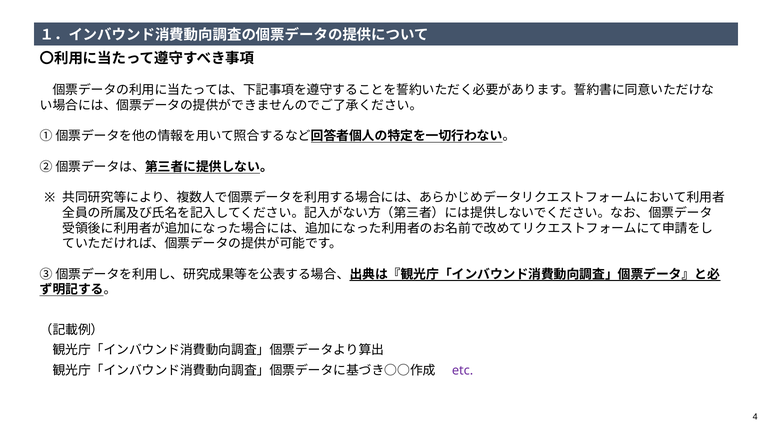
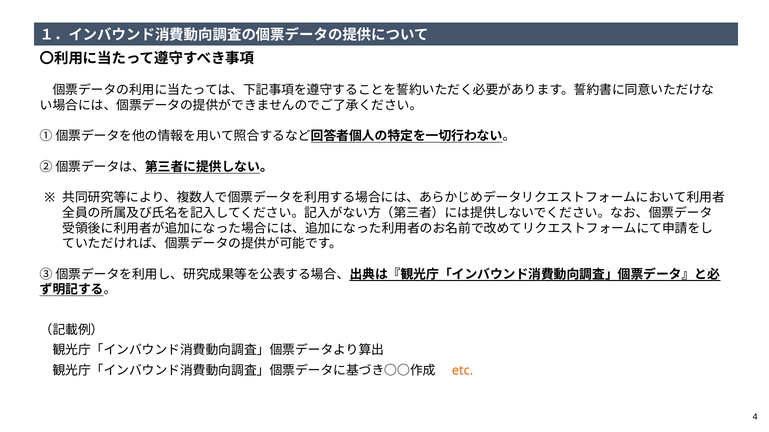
etc colour: purple -> orange (463, 371)
